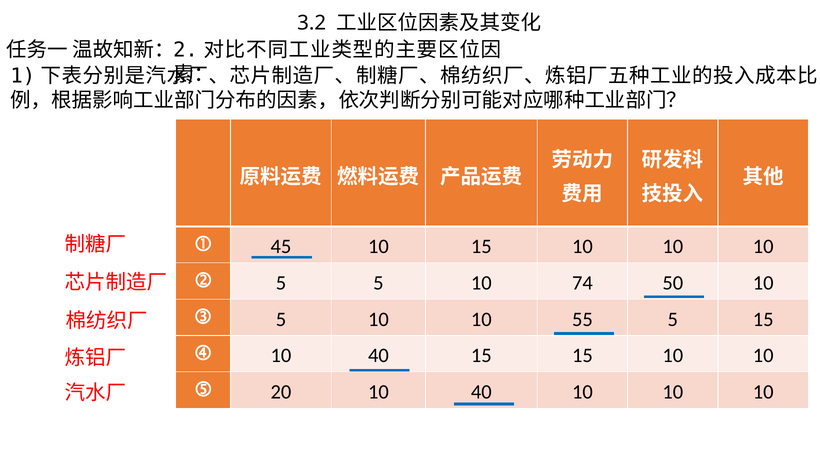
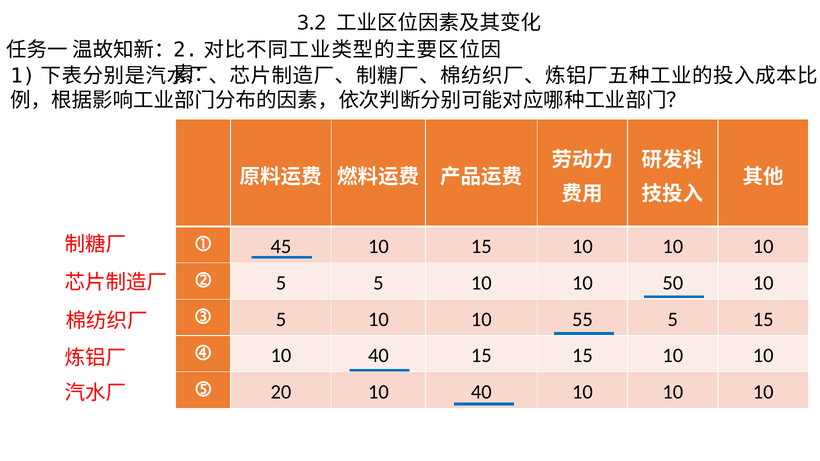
5 5 10 74: 74 -> 10 (582, 283)
